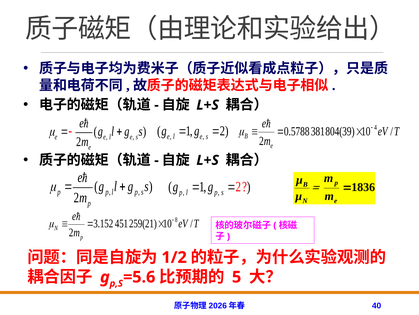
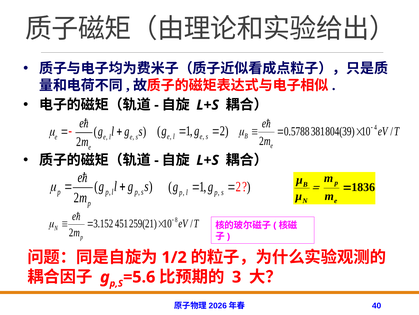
5: 5 -> 3 (237, 276)
